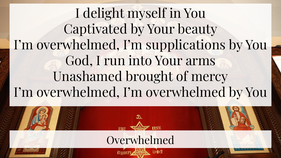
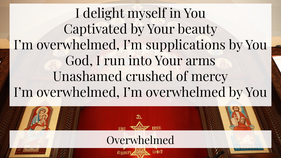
brought: brought -> crushed (149, 77)
